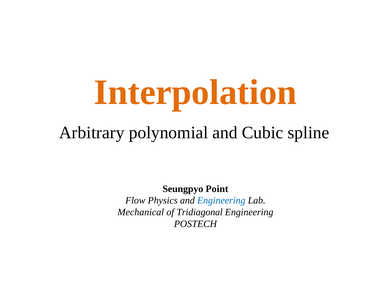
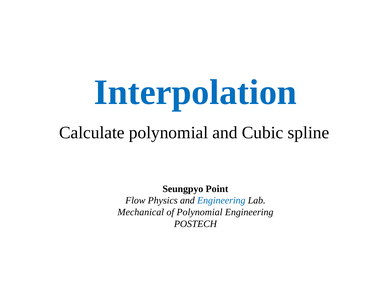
Interpolation colour: orange -> blue (195, 92)
Arbitrary: Arbitrary -> Calculate (92, 133)
of Tridiagonal: Tridiagonal -> Polynomial (200, 212)
